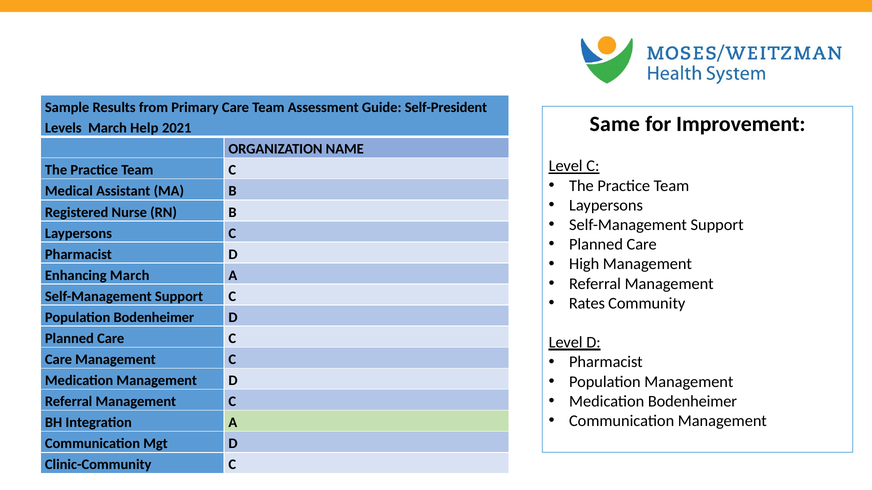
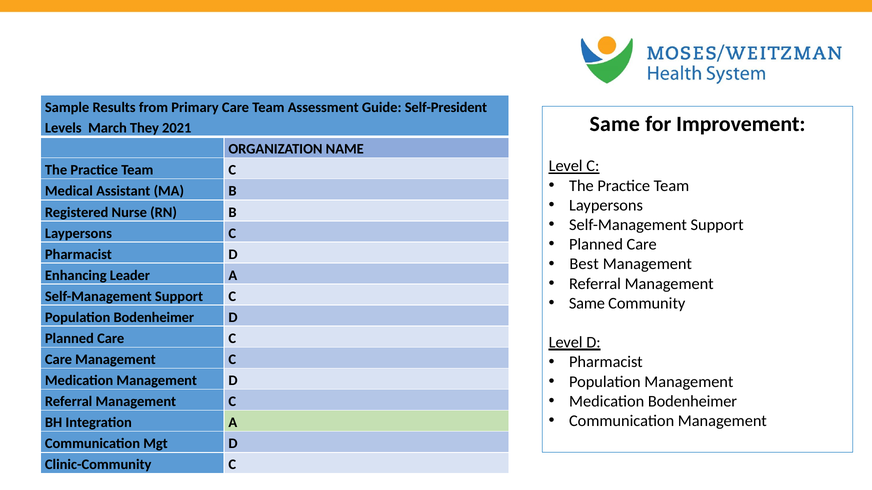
Help: Help -> They (144, 128)
High: High -> Best (584, 264)
Enhancing March: March -> Leader (130, 276)
Rates: Rates -> Same (587, 304)
